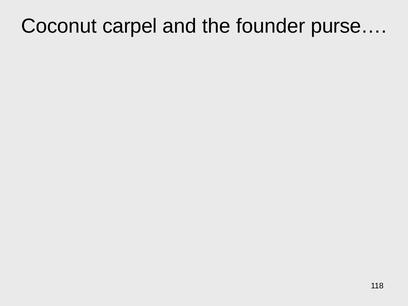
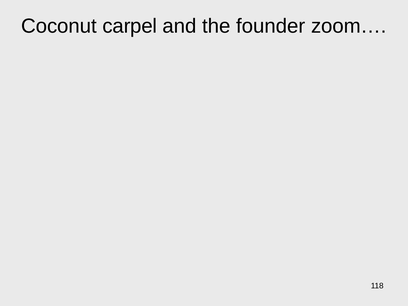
purse…: purse… -> zoom… (349, 26)
